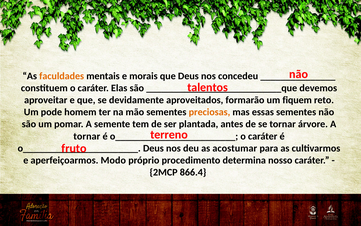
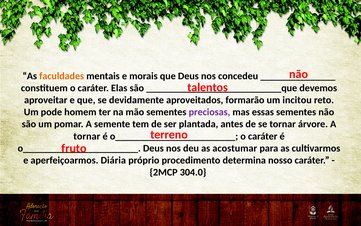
fiquem: fiquem -> incitou (297, 100)
preciosas colour: orange -> purple (209, 112)
Modo: Modo -> Diária (113, 160)
866.4: 866.4 -> 304.0 (193, 172)
